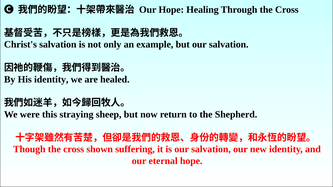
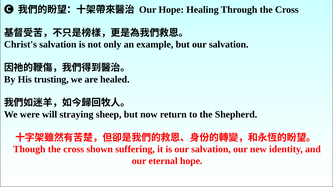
His identity: identity -> trusting (51, 80)
this: this -> will (50, 115)
